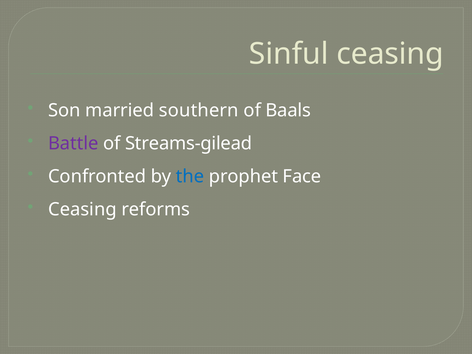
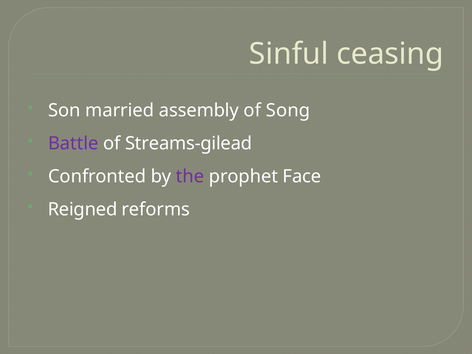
southern: southern -> assembly (199, 111)
Baals: Baals -> Song (288, 111)
the colour: blue -> purple (190, 176)
Ceasing: Ceasing -> Reigned (83, 209)
